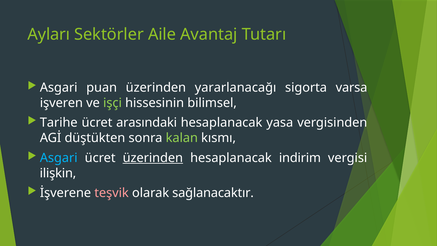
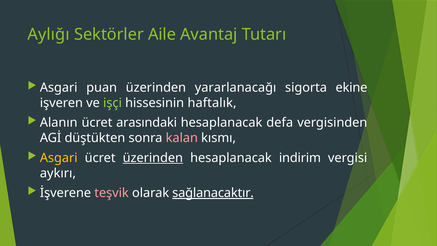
Ayları: Ayları -> Aylığı (49, 34)
varsa: varsa -> ekine (352, 88)
bilimsel: bilimsel -> haftalık (212, 103)
Tarihe: Tarihe -> Alanın (59, 123)
yasa: yasa -> defa (280, 123)
kalan colour: light green -> pink (182, 138)
Asgari colour: light blue -> yellow (59, 158)
ilişkin: ilişkin -> aykırı (58, 173)
sağlanacaktır underline: none -> present (213, 193)
